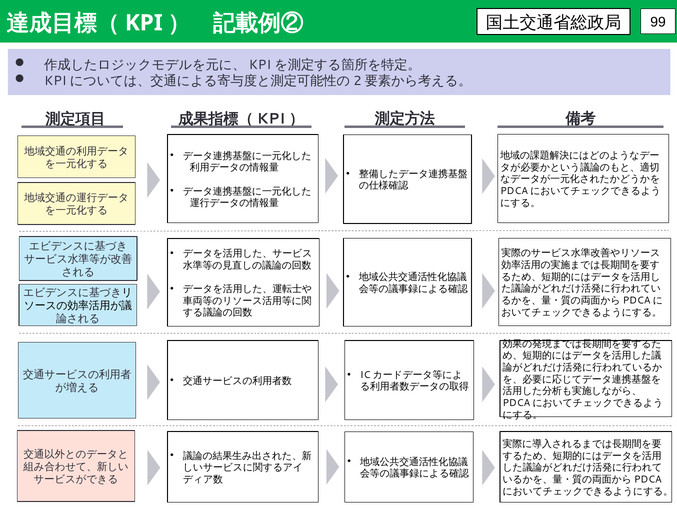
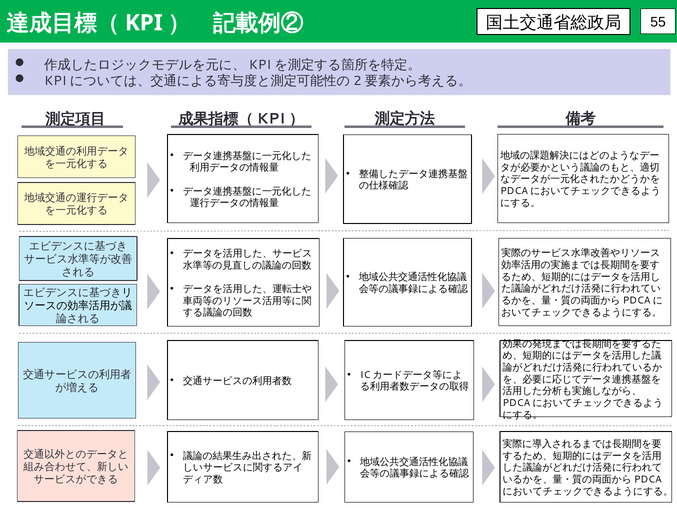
99: 99 -> 55 (658, 22)
